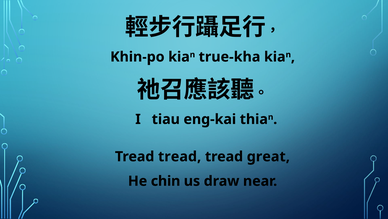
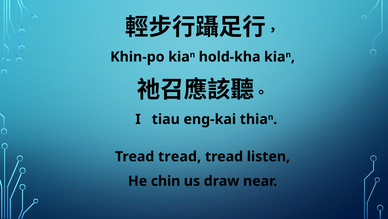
true-kha: true-kha -> hold-kha (230, 57)
great: great -> listen (268, 156)
